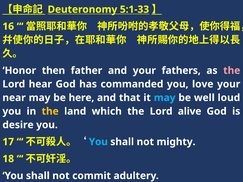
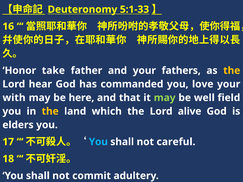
then: then -> take (53, 71)
the colour: pink -> yellow (232, 71)
near: near -> with (14, 98)
may colour: light blue -> light green (165, 98)
loud: loud -> field (229, 98)
desire: desire -> elders (18, 125)
mighty: mighty -> careful (176, 142)
